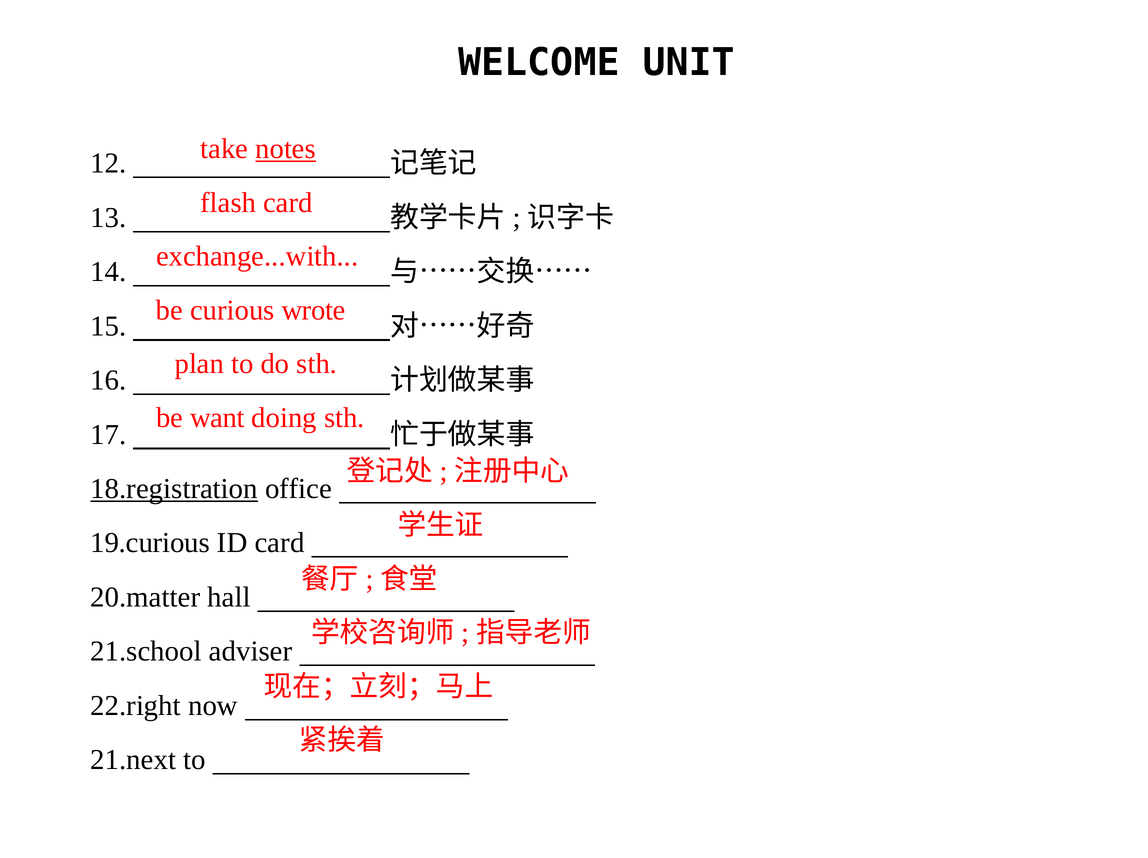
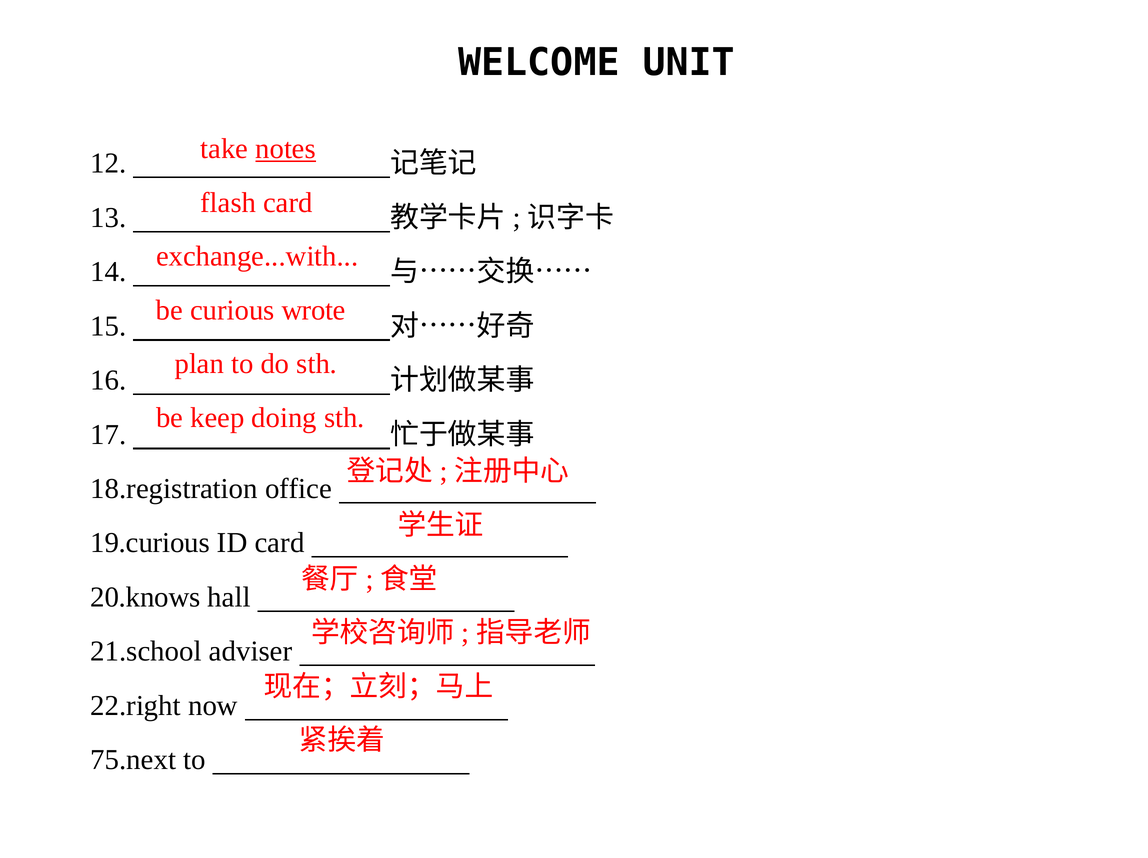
want: want -> keep (217, 418)
18.registration underline: present -> none (174, 489)
20.matter: 20.matter -> 20.knows (145, 598)
21.next: 21.next -> 75.next (133, 761)
